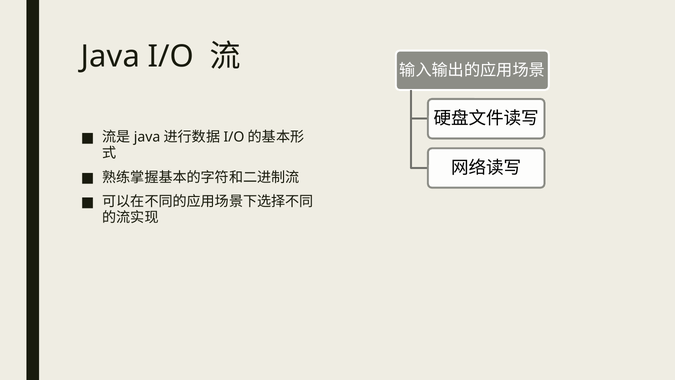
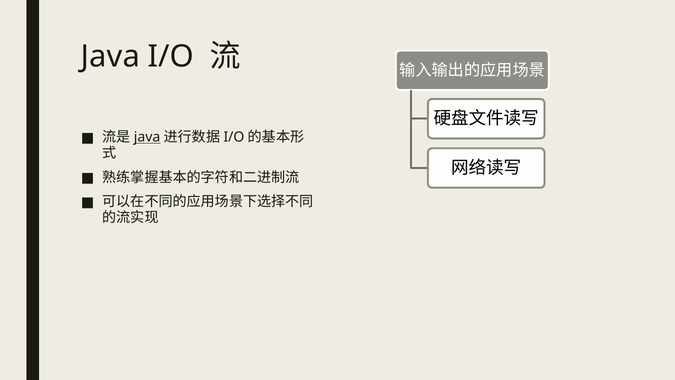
java underline: none -> present (147, 137)
